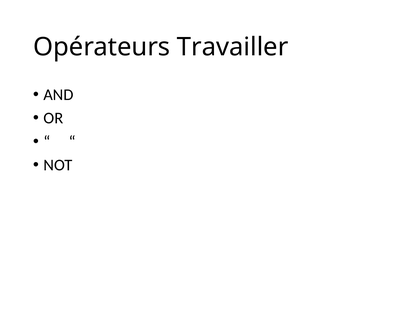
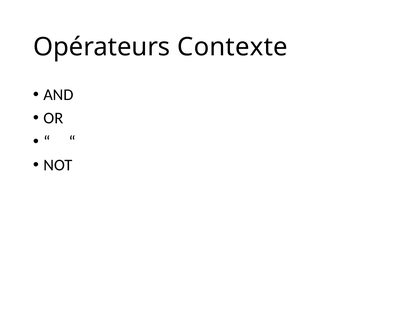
Travailler: Travailler -> Contexte (232, 47)
